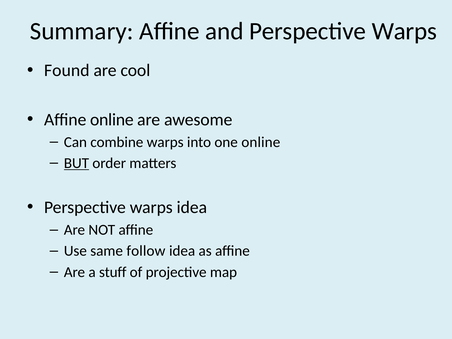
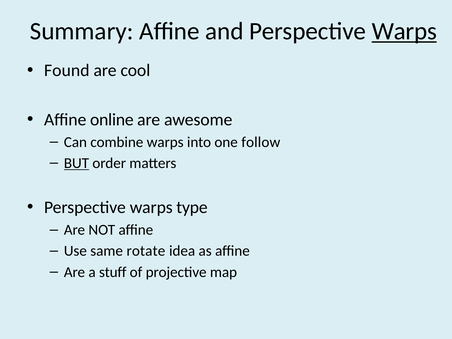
Warps underline: none -> present (404, 31)
one online: online -> follow (261, 142)
warps idea: idea -> type (192, 207)
follow: follow -> rotate (146, 251)
